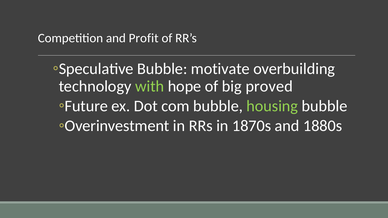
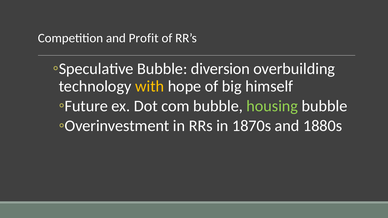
motivate: motivate -> diversion (220, 69)
with colour: light green -> yellow (150, 86)
proved: proved -> himself (269, 86)
